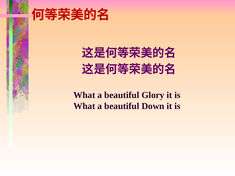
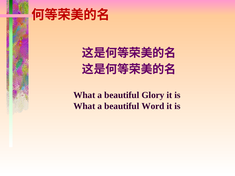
Down: Down -> Word (153, 106)
